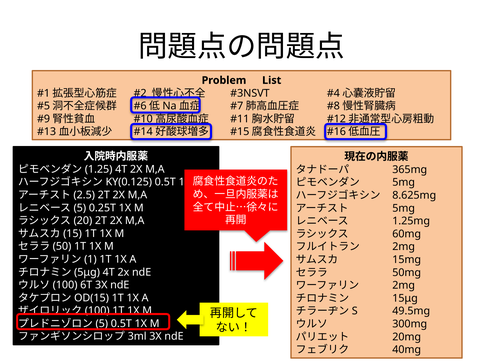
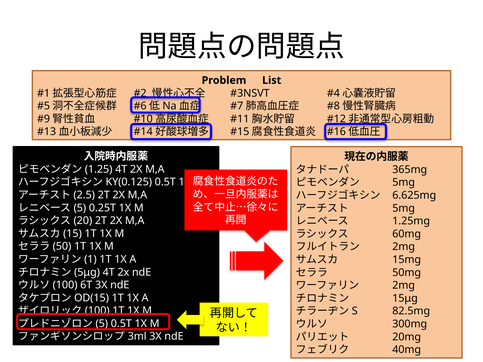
8.625mg: 8.625mg -> 6.625mg (414, 195)
49.5mg: 49.5mg -> 82.5mg (411, 311)
